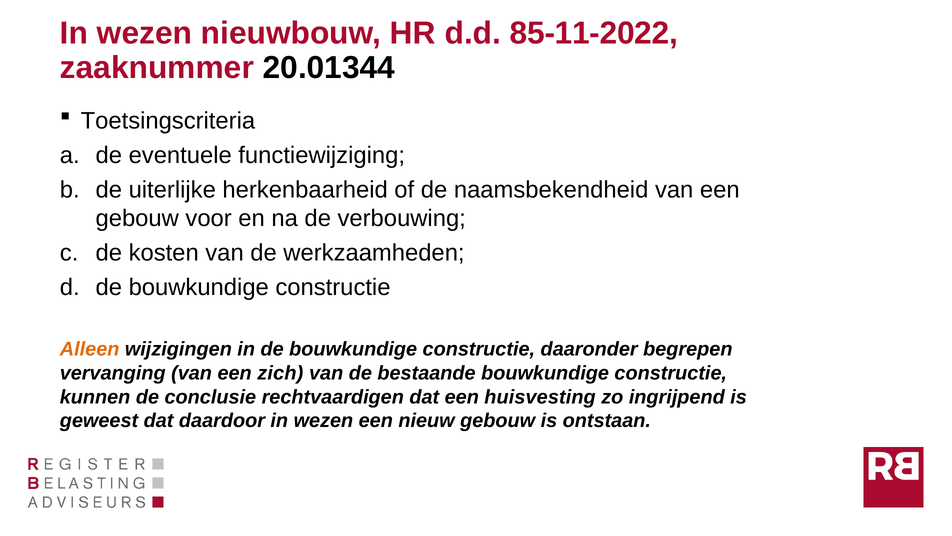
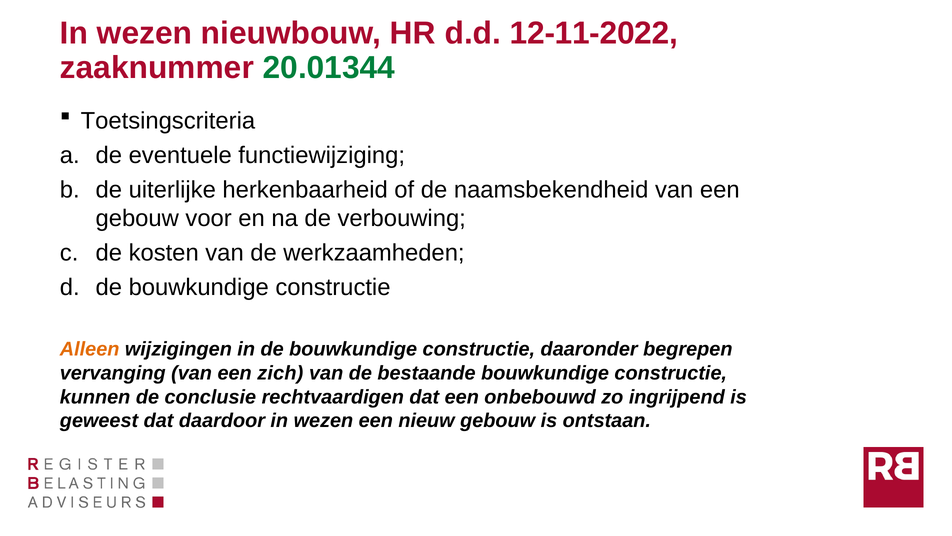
85-11-2022: 85-11-2022 -> 12-11-2022 (594, 33)
20.01344 colour: black -> green (329, 68)
huisvesting: huisvesting -> onbebouwd (540, 397)
